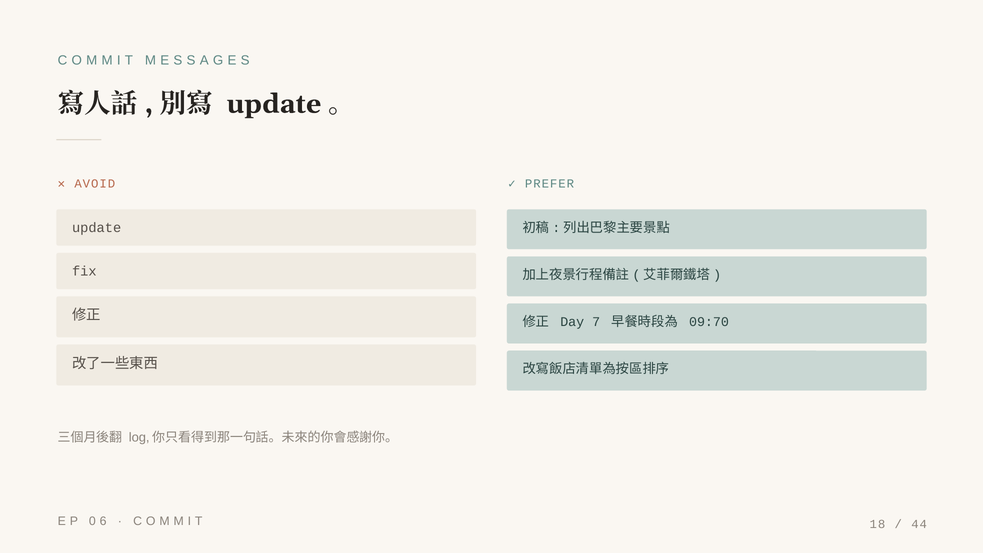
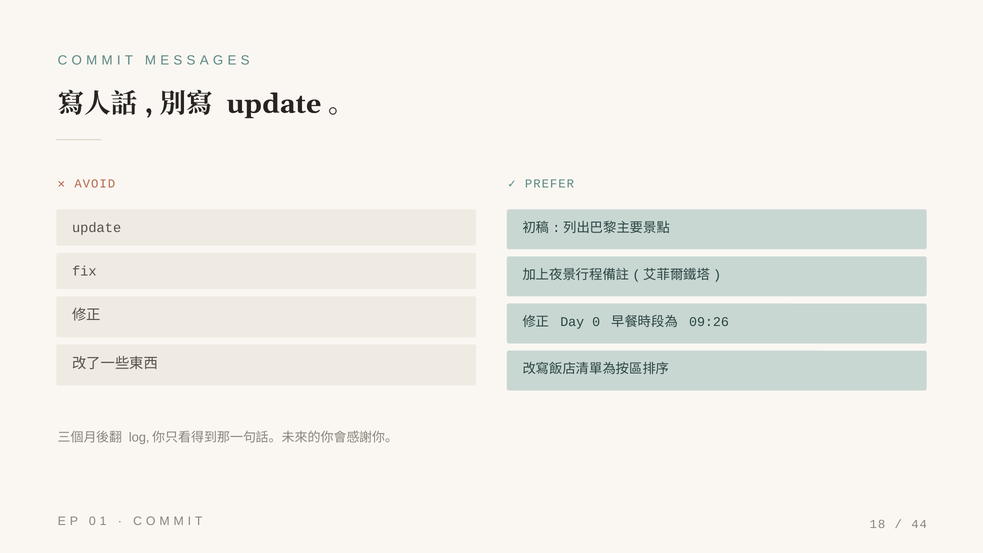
Day 7: 7 -> 0 (596, 322)
09:70: 09:70 -> 09:26 (709, 322)
6: 6 -> 1 (103, 521)
